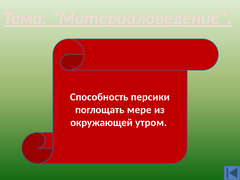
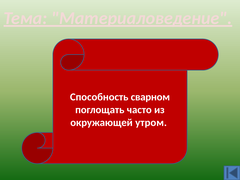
персики: персики -> сварном (150, 97)
мере: мере -> часто (139, 110)
